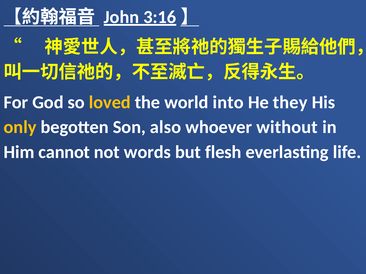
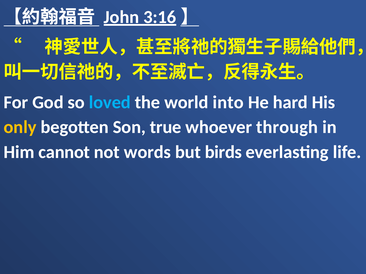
loved colour: yellow -> light blue (110, 102)
they: they -> hard (290, 102)
also: also -> true (166, 127)
without: without -> through (287, 127)
flesh: flesh -> birds (223, 152)
